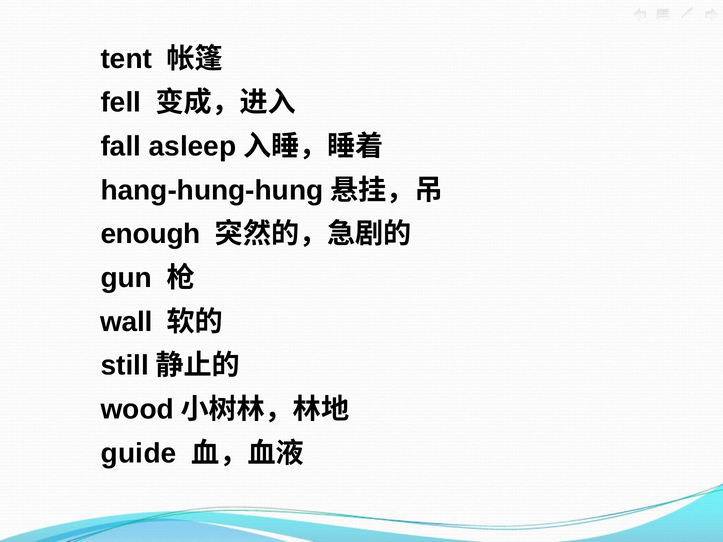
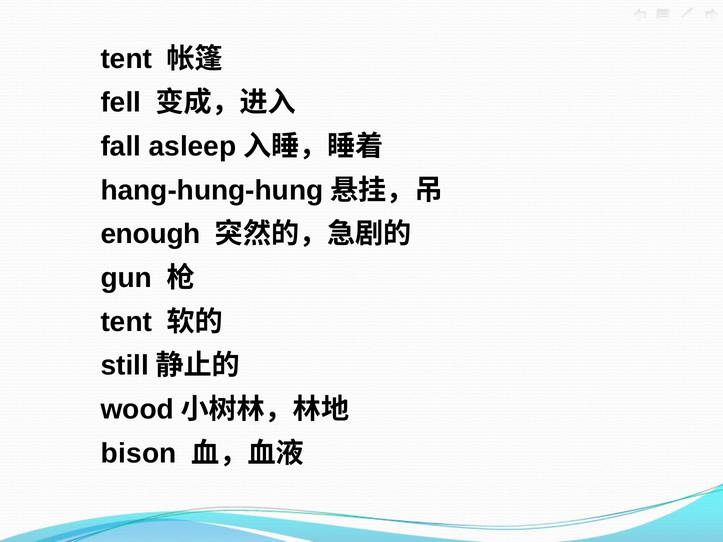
wall: wall -> tent (126, 322)
guide: guide -> bison (139, 454)
